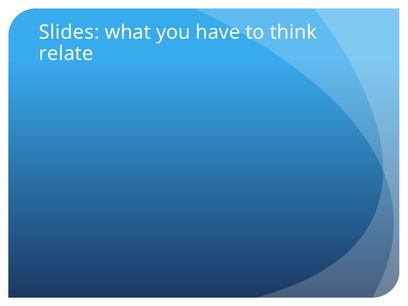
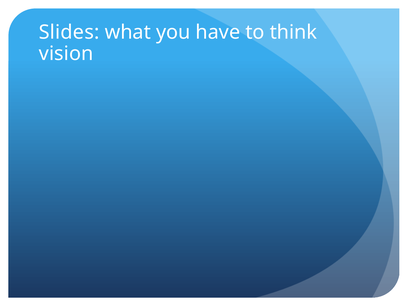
relate: relate -> vision (66, 54)
